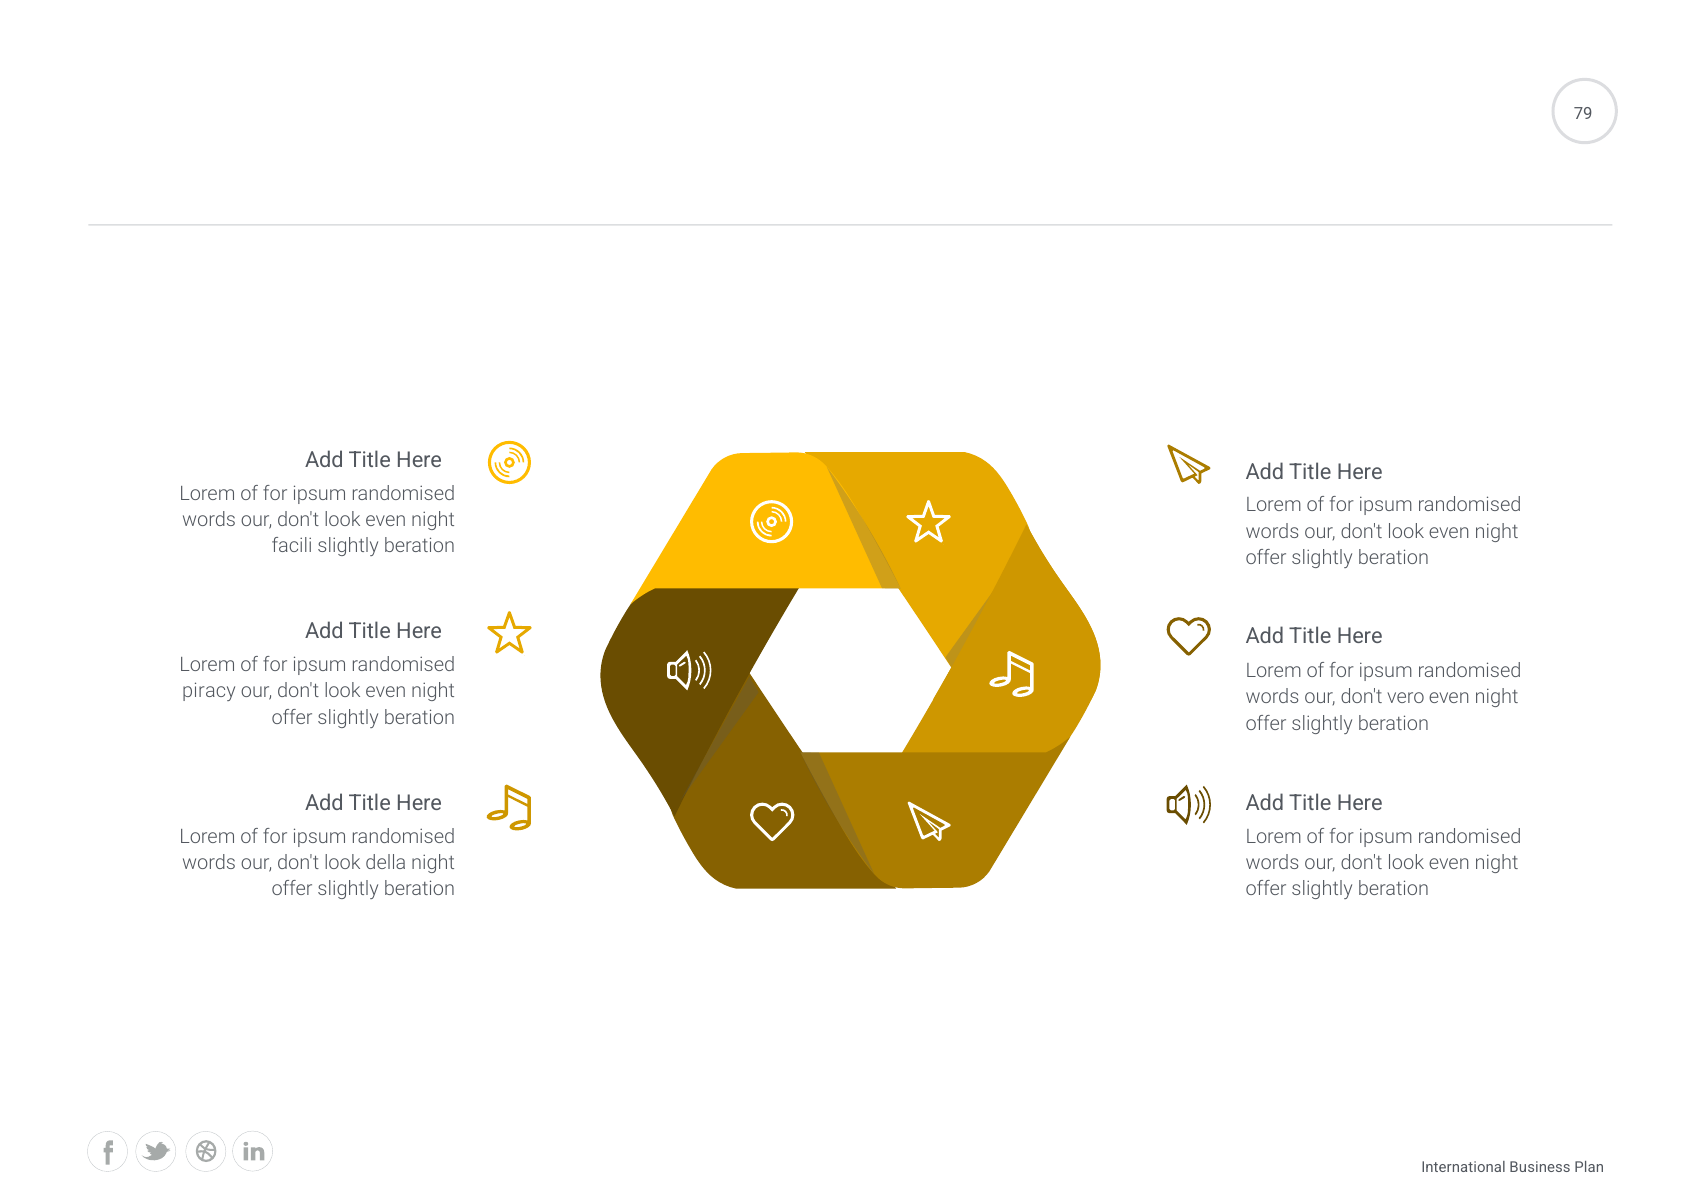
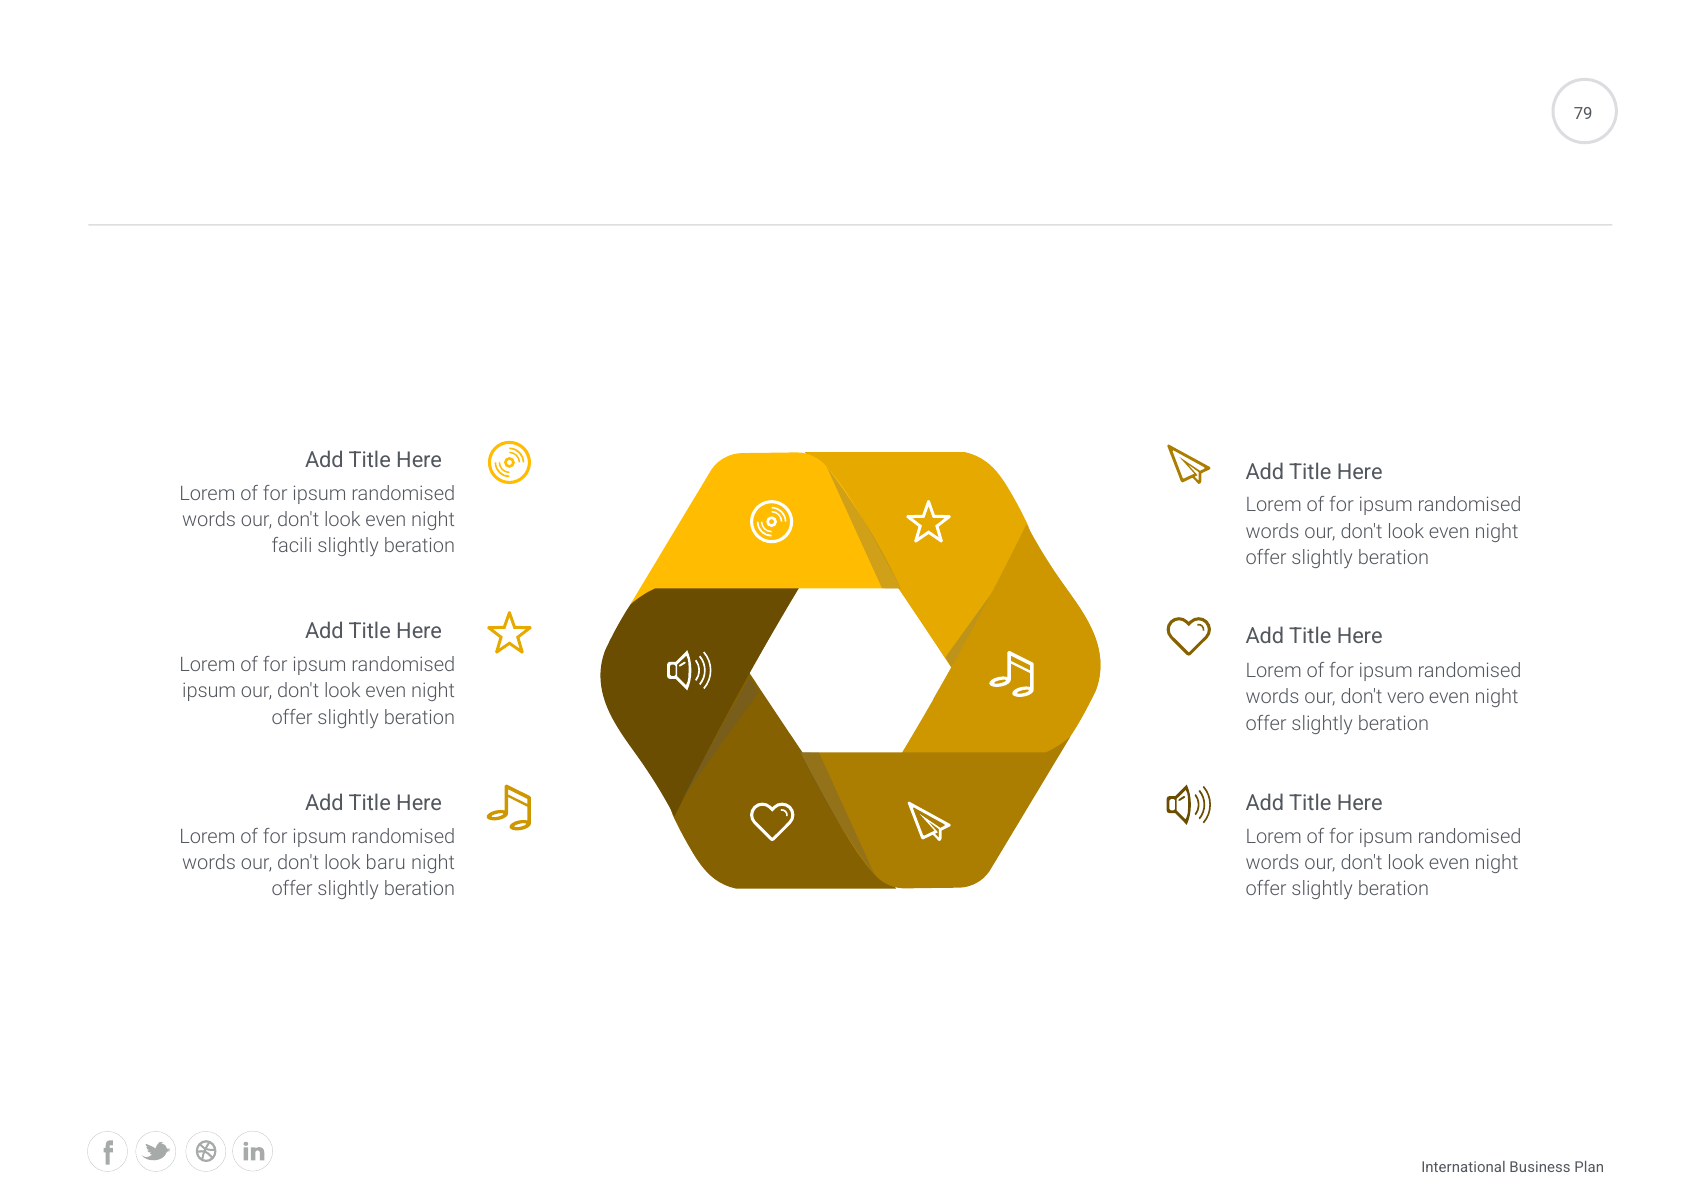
piracy: piracy -> ipsum (209, 692)
della: della -> baru (386, 863)
